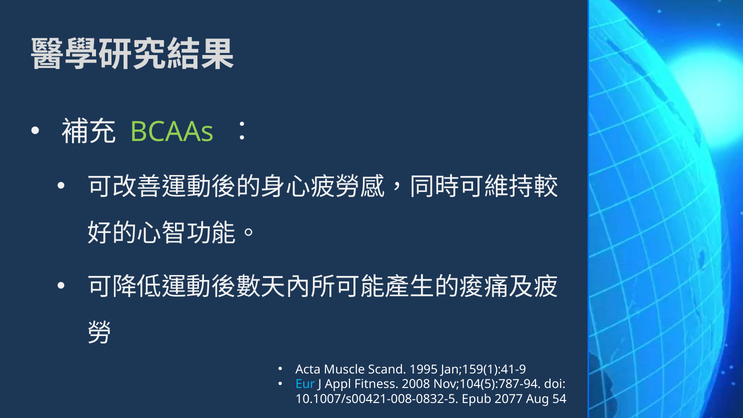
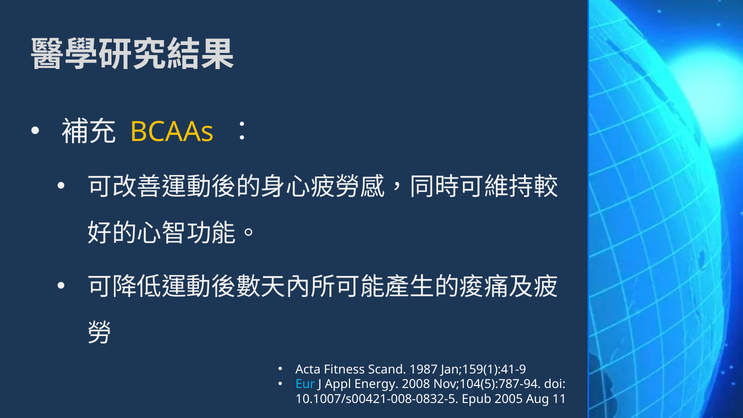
BCAAs colour: light green -> yellow (172, 132)
Muscle: Muscle -> Fitness (344, 369)
1995: 1995 -> 1987 (424, 369)
Fitness: Fitness -> Energy (376, 384)
2077: 2077 -> 2005 (509, 399)
54: 54 -> 11 (559, 399)
